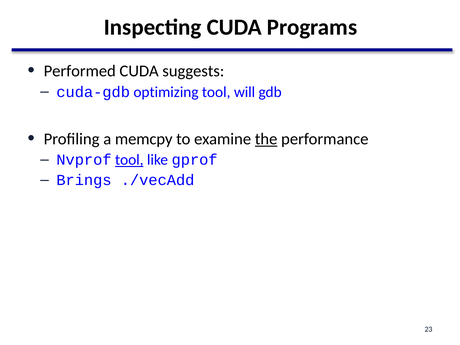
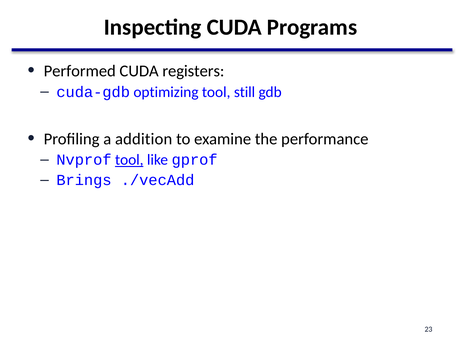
suggests: suggests -> registers (193, 71)
will: will -> still (245, 92)
memcpy: memcpy -> addition (144, 139)
the underline: present -> none (266, 139)
